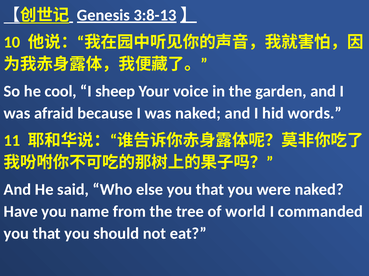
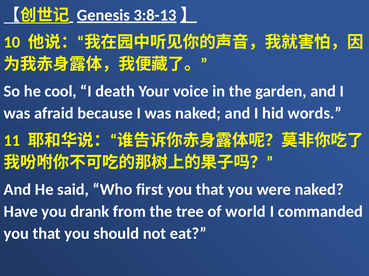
sheep: sheep -> death (115, 92)
else: else -> first (150, 190)
name: name -> drank (90, 212)
